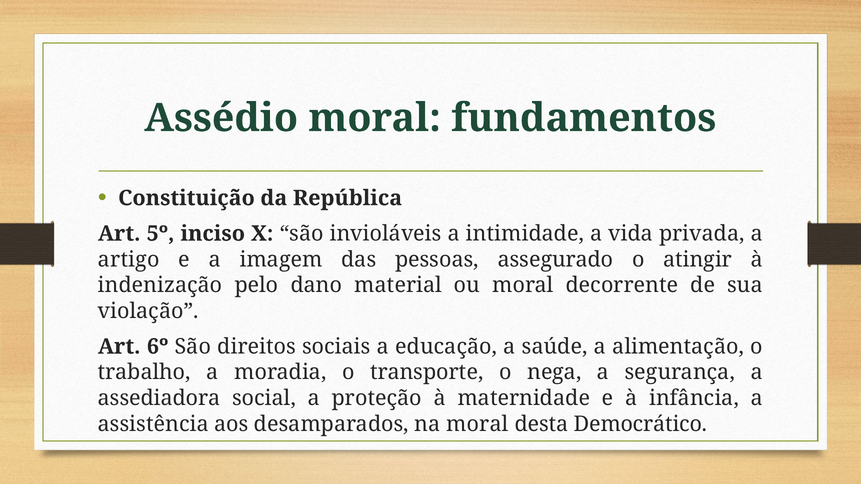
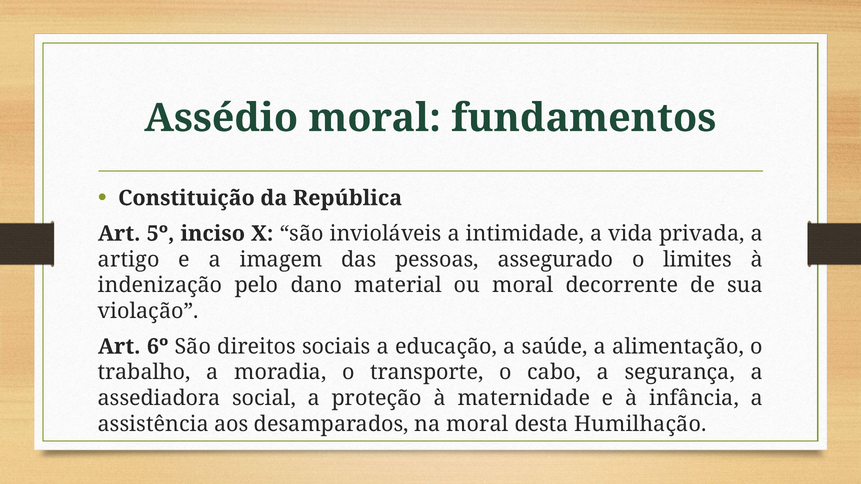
atingir: atingir -> limites (698, 260)
nega: nega -> cabo (554, 373)
Democrático: Democrático -> Humilhação (640, 424)
